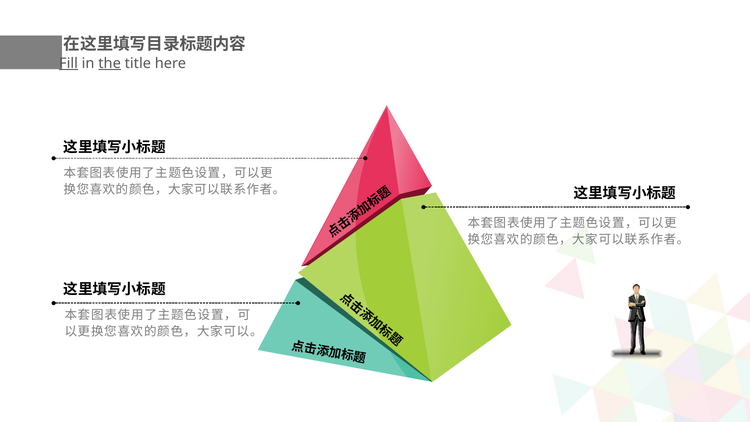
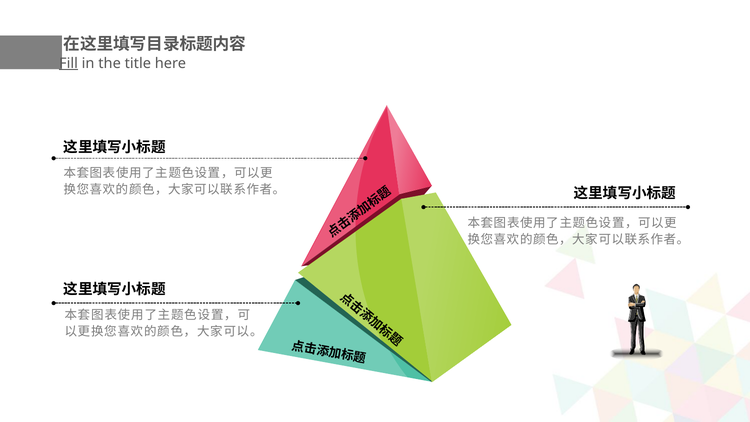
the underline: present -> none (110, 63)
